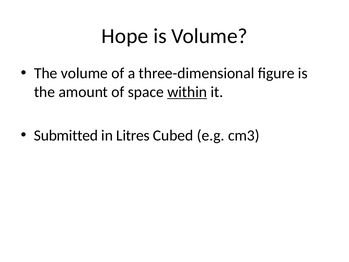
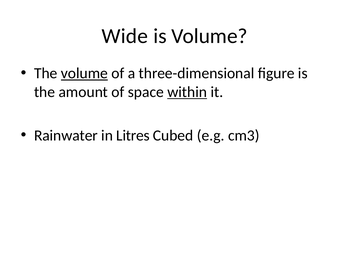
Hope: Hope -> Wide (125, 36)
volume underline: none -> present (84, 73)
Submitted: Submitted -> Rainwater (66, 135)
